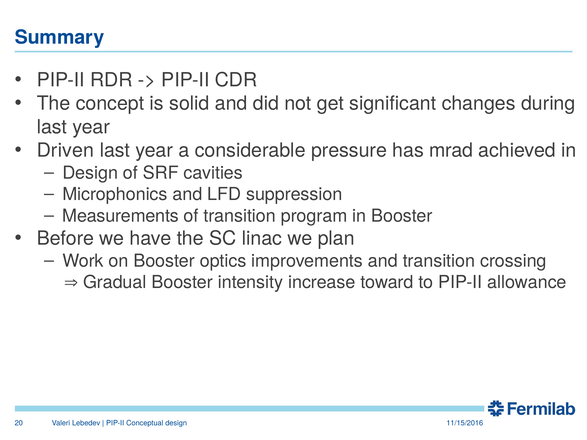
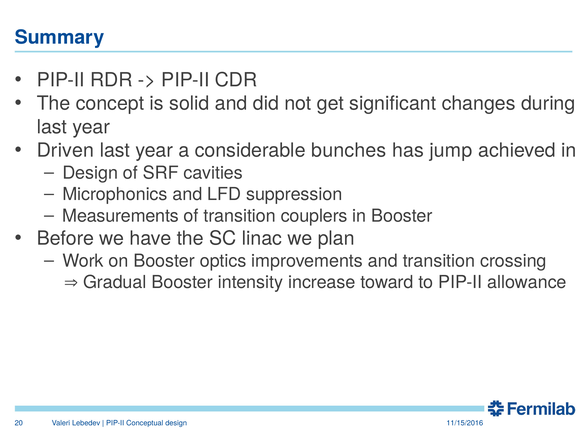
pressure: pressure -> bunches (349, 151)
mrad: mrad -> jump (451, 151)
program: program -> couplers (314, 216)
